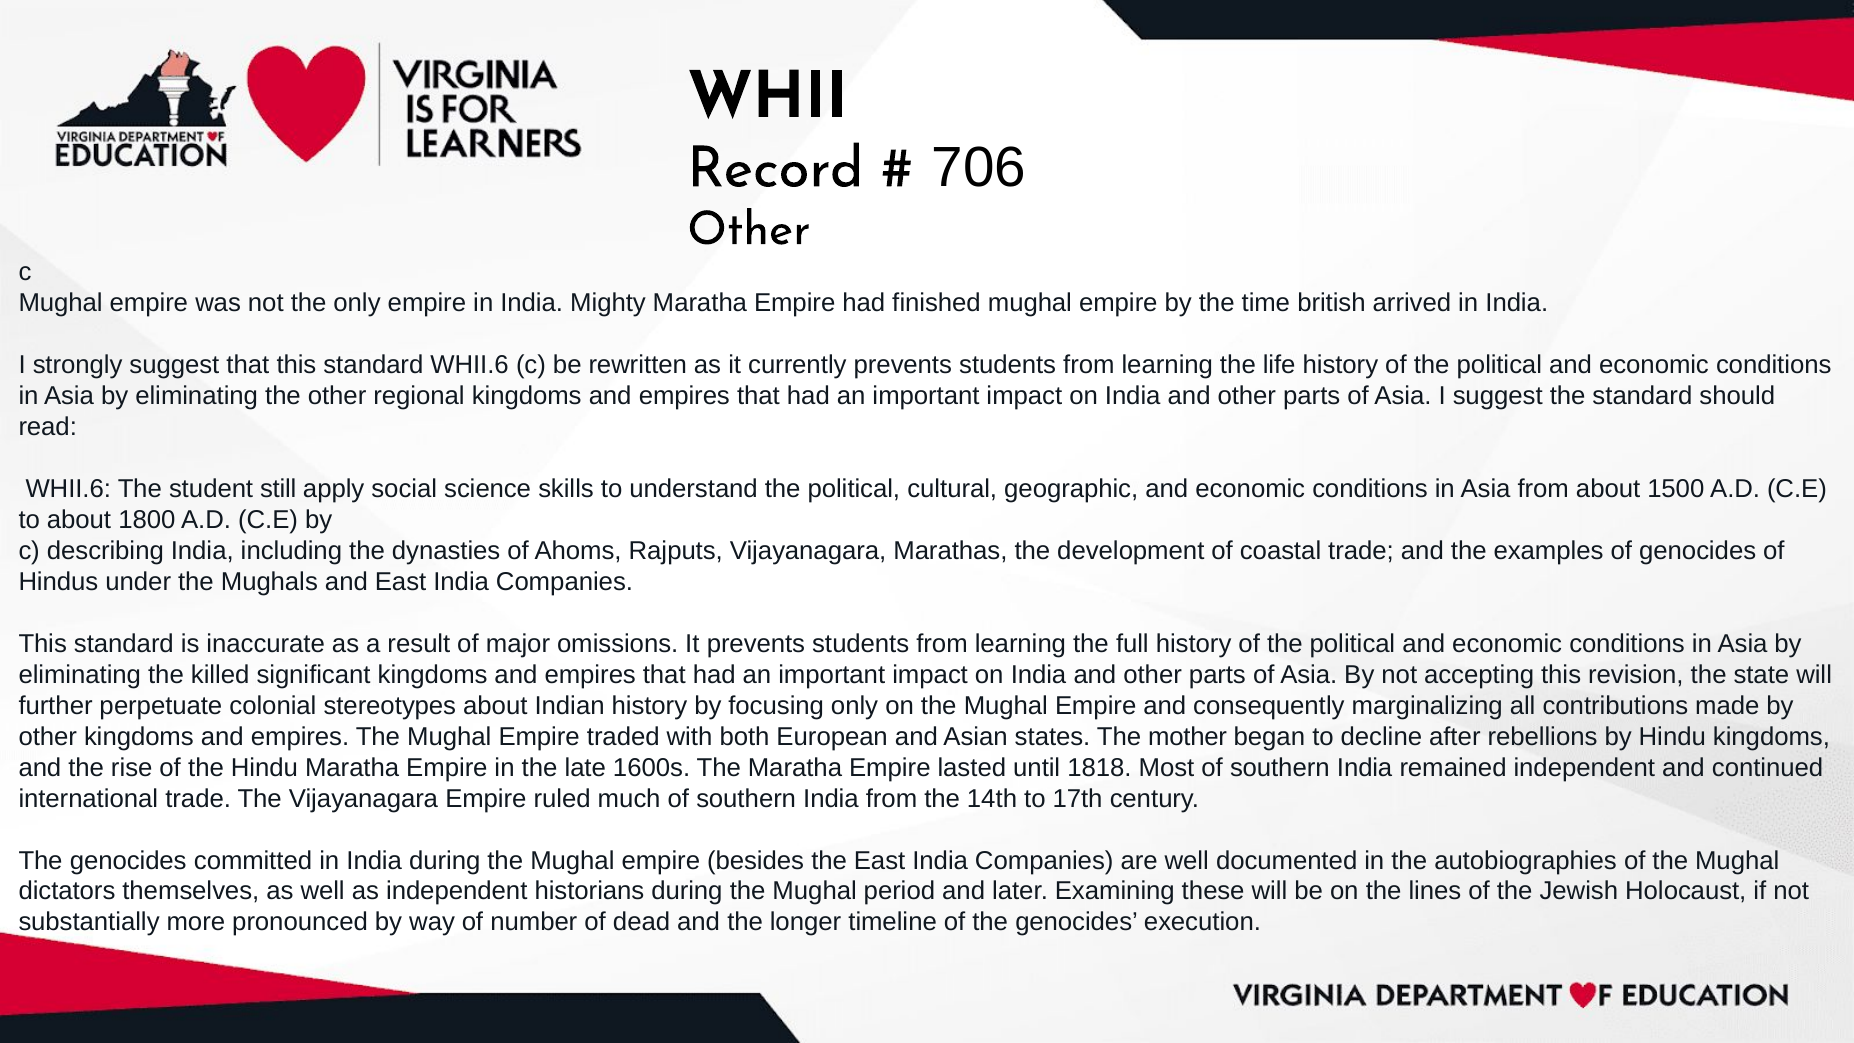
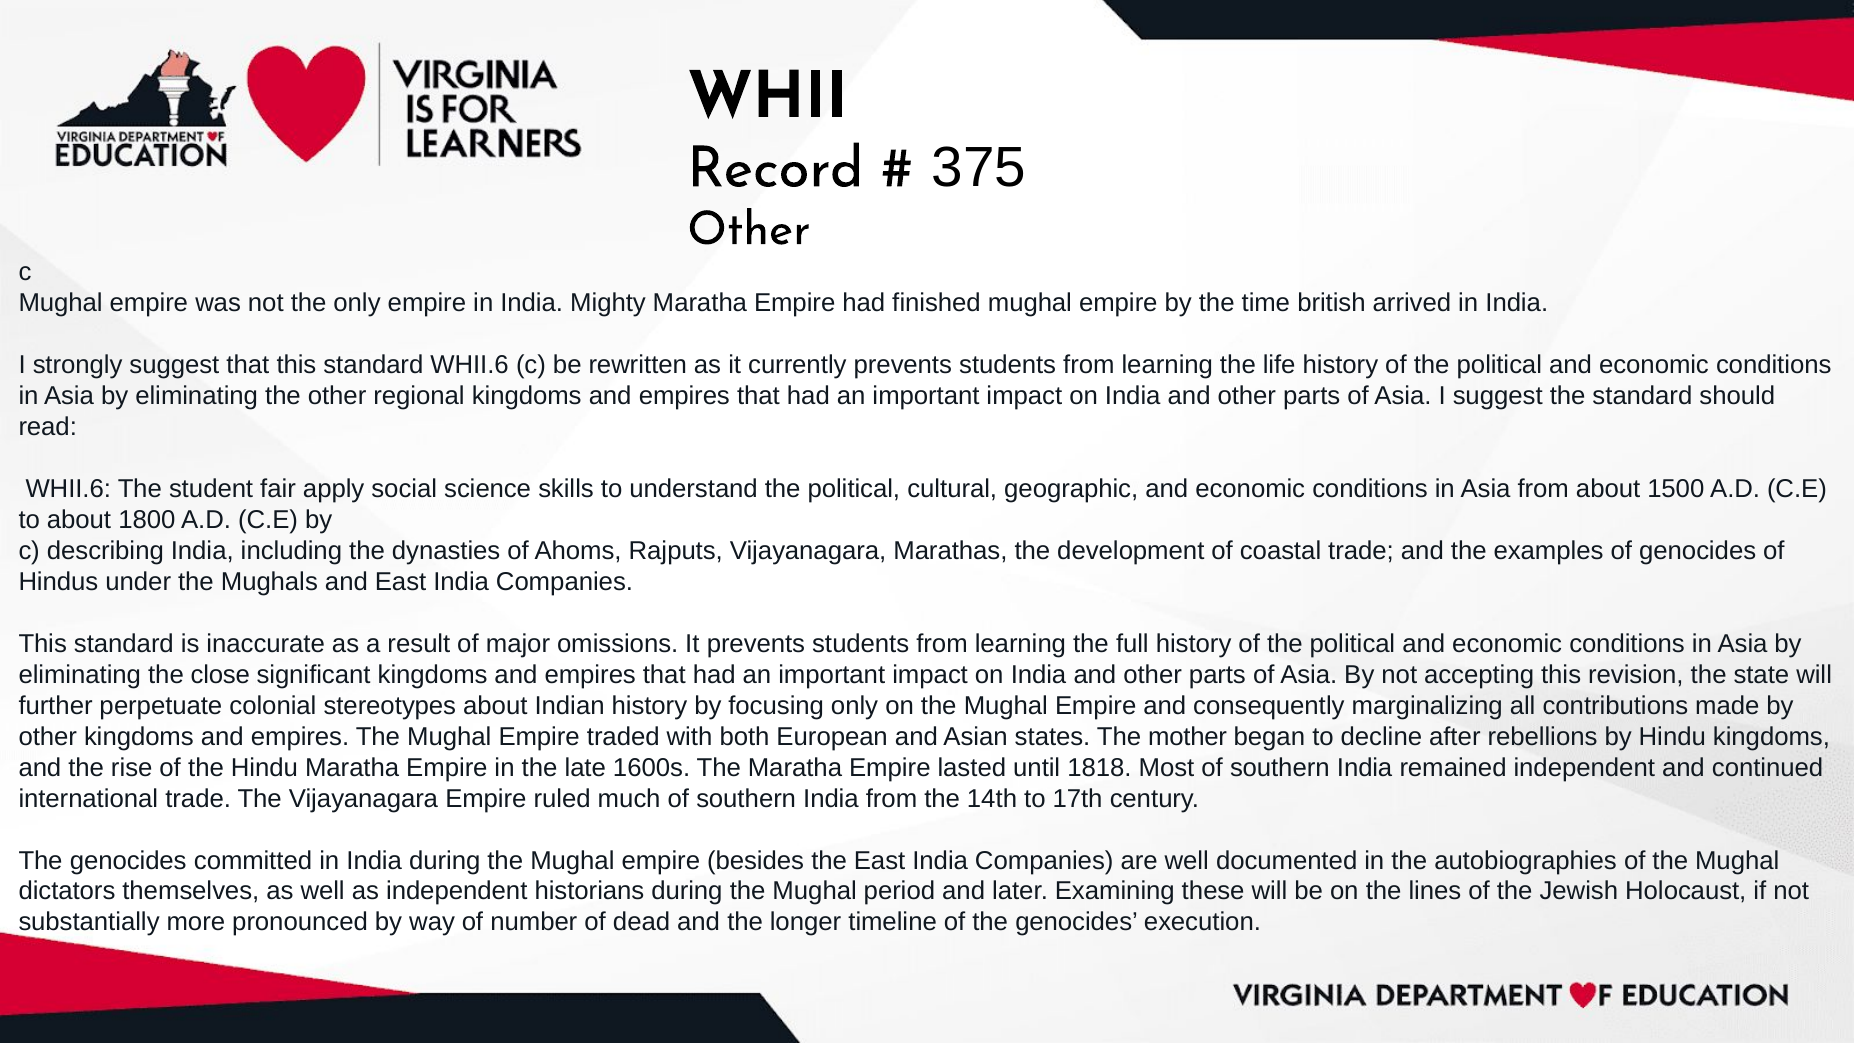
706: 706 -> 375 (979, 168)
still: still -> fair (278, 489)
killed: killed -> close (220, 675)
